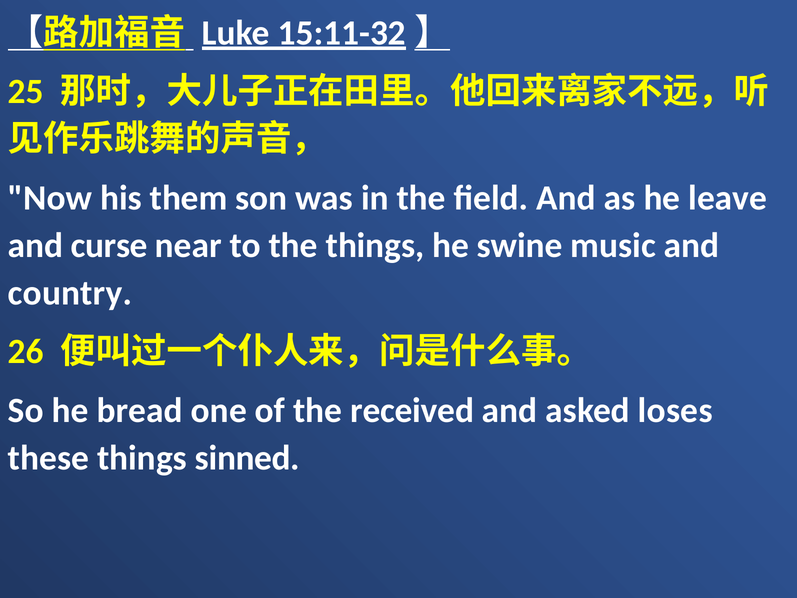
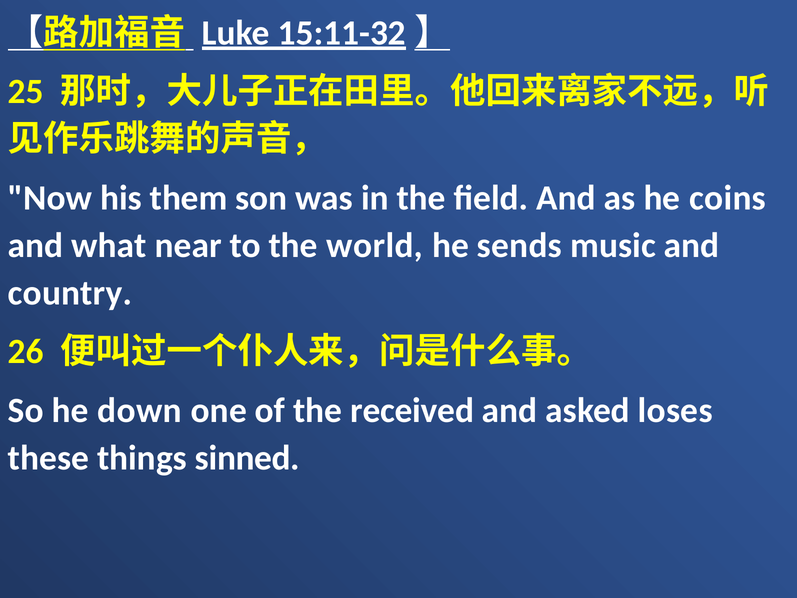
leave: leave -> coins (728, 198)
curse: curse -> what (109, 245)
the things: things -> world (375, 245)
swine: swine -> sends (519, 245)
bread: bread -> down (140, 410)
